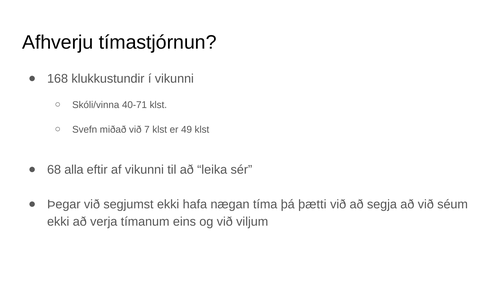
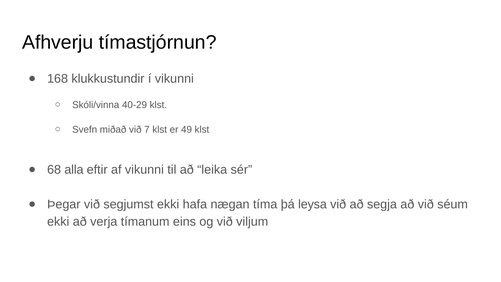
40-71: 40-71 -> 40-29 (135, 105)
þætti: þætti -> leysa (312, 204)
